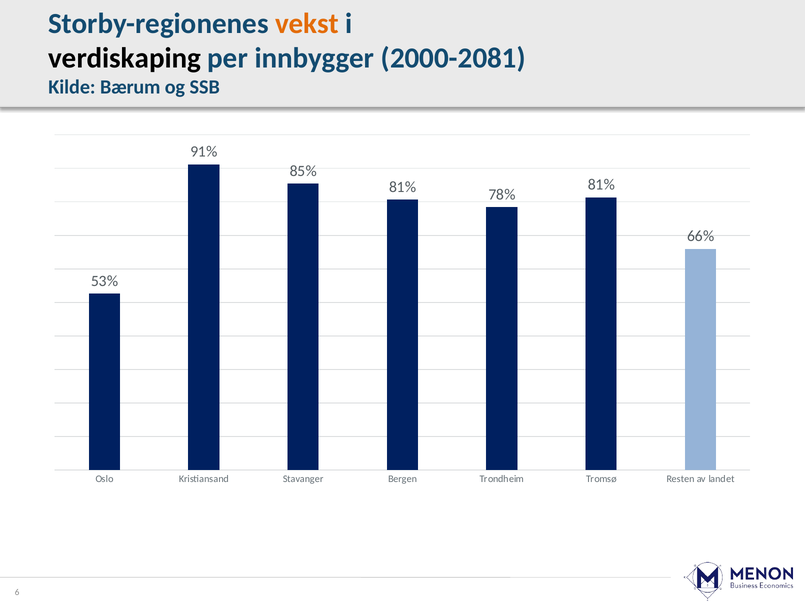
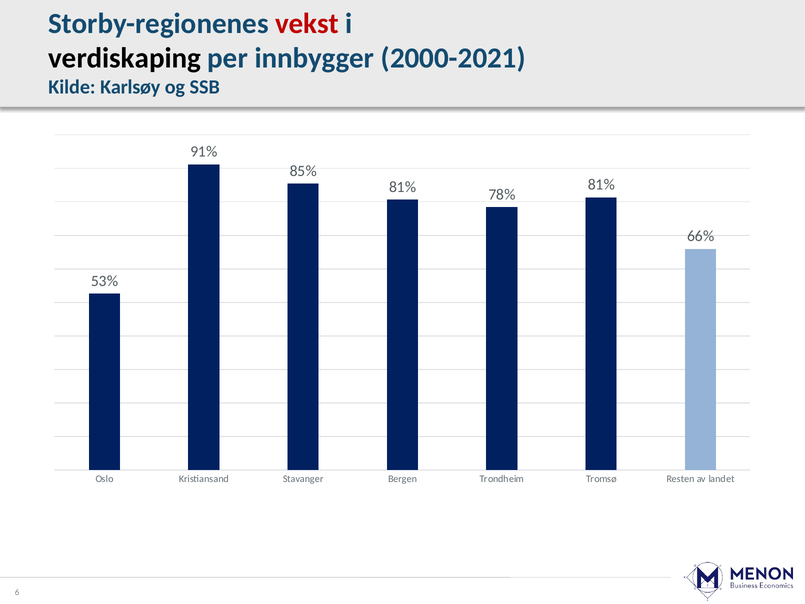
vekst colour: orange -> red (307, 23)
2000-2081: 2000-2081 -> 2000-2021 (453, 58)
Bærum: Bærum -> Karlsøy (130, 87)
